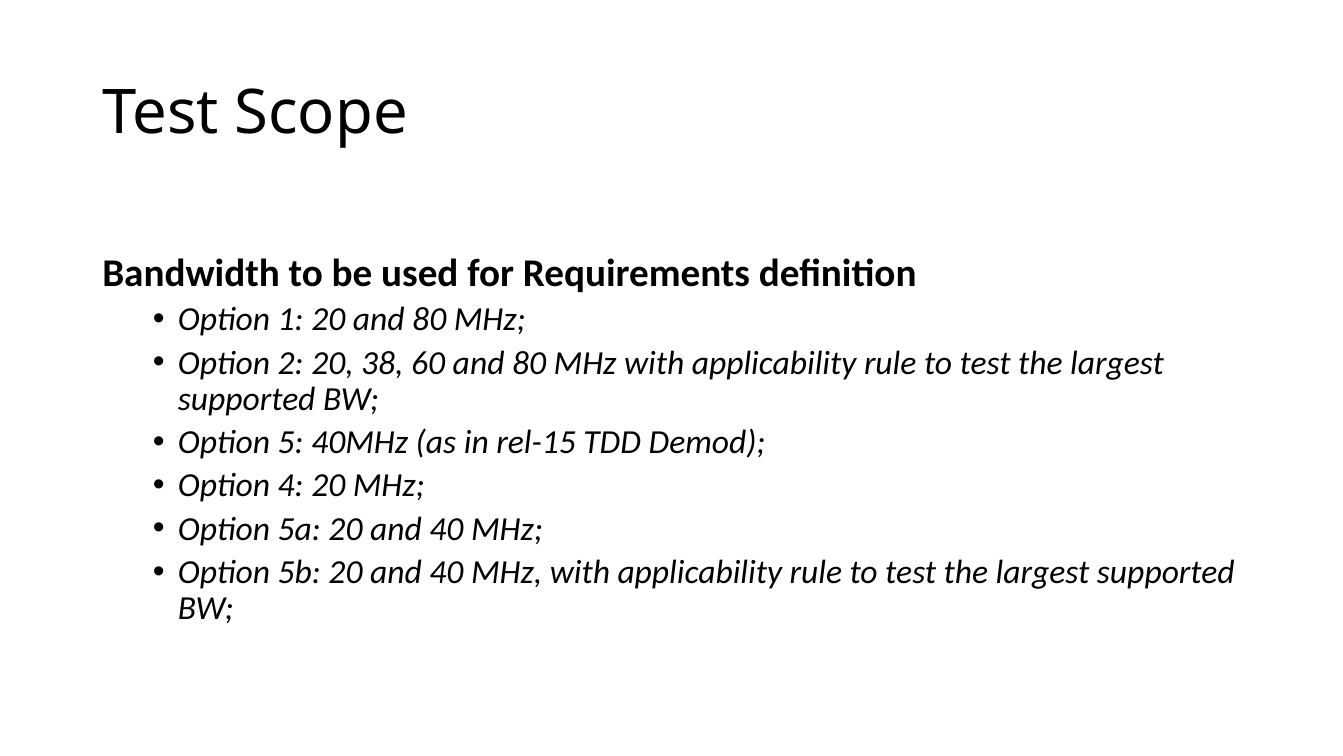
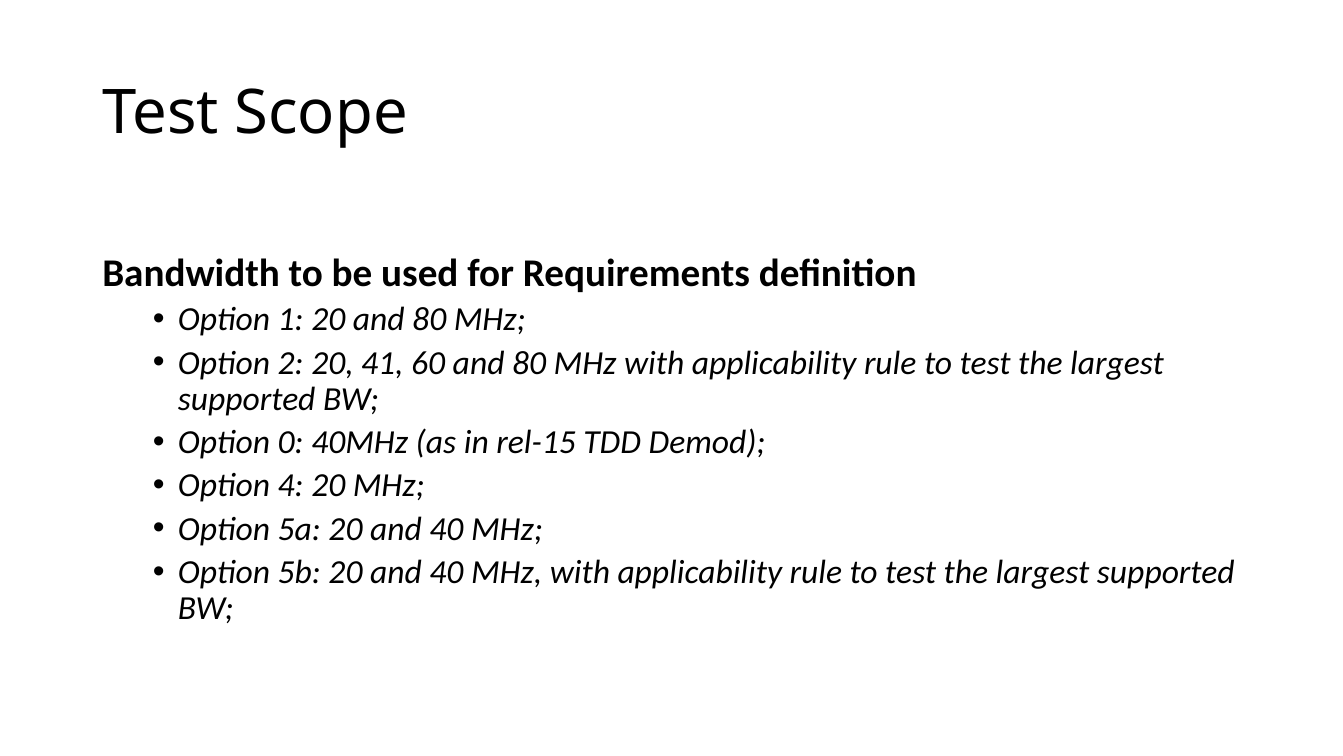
38: 38 -> 41 (382, 363)
5: 5 -> 0 (291, 442)
